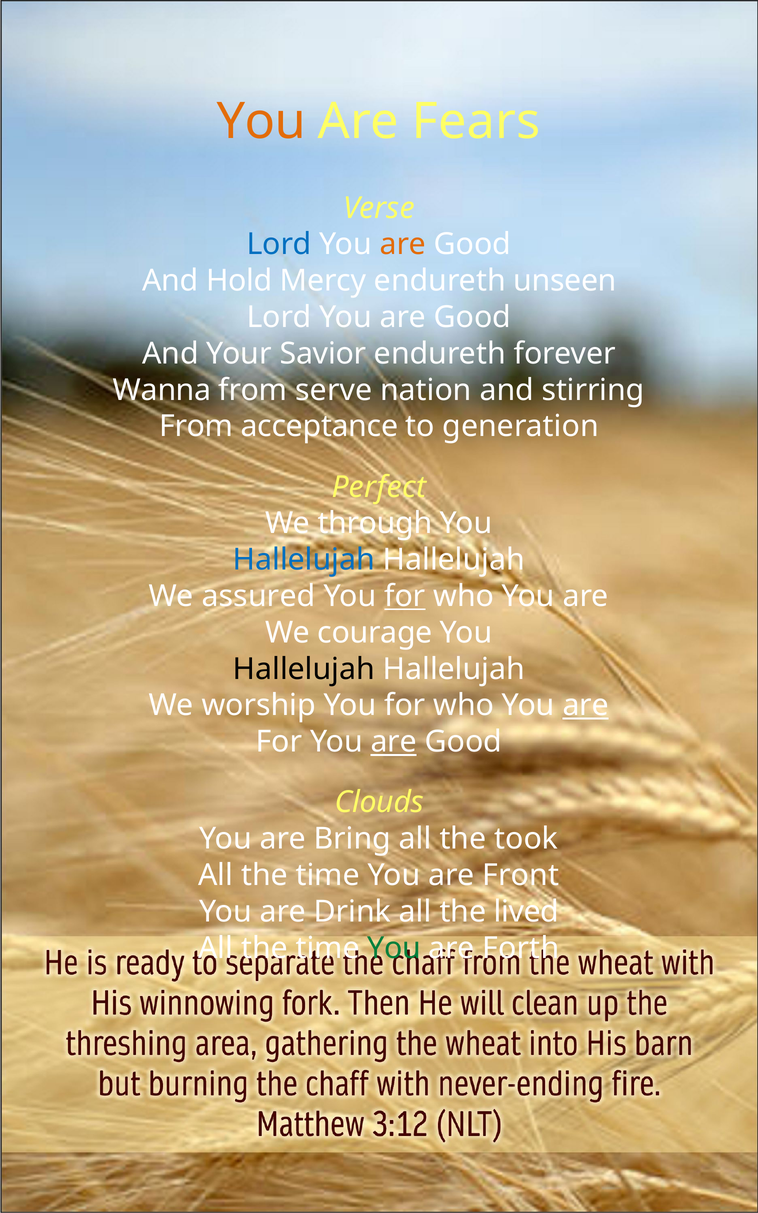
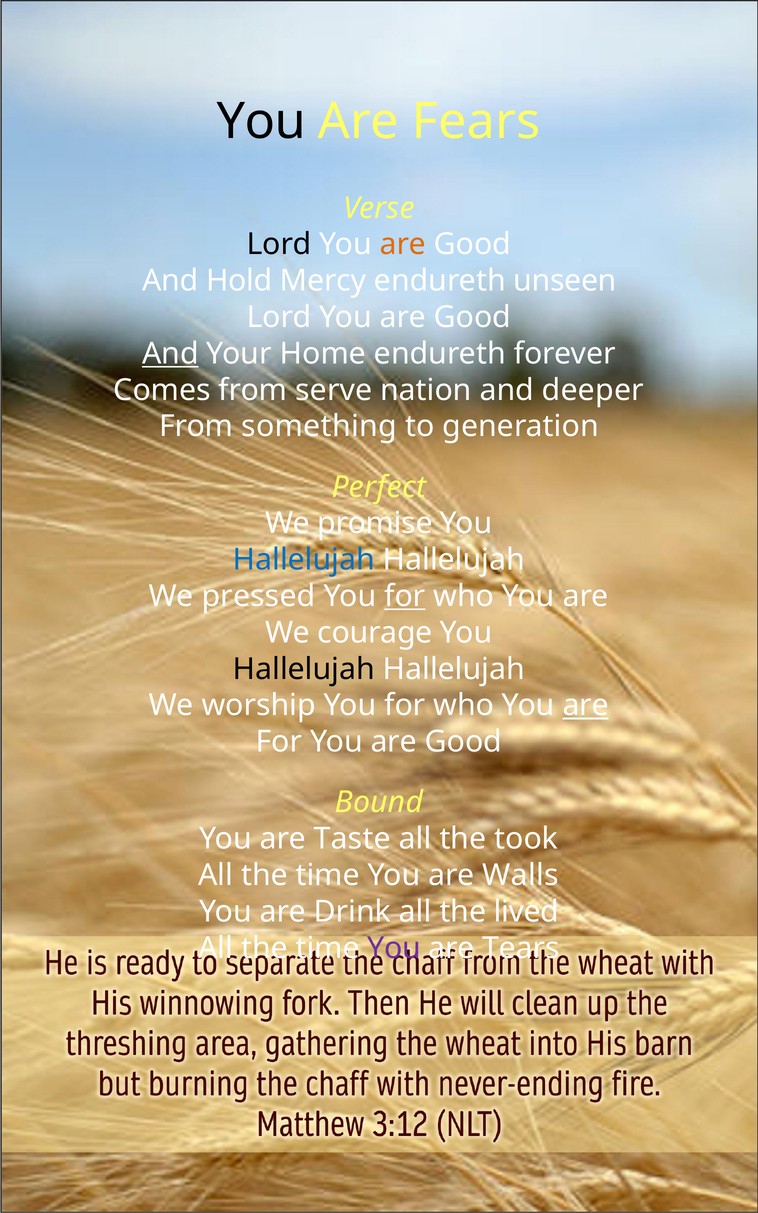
You colour: orange -> black (261, 122)
Lord colour: blue -> black (279, 244)
And underline: none -> present (170, 354)
Savior: Savior -> Home (323, 354)
Wanna: Wanna -> Comes (162, 390)
stirring: stirring -> deeper (593, 390)
acceptance: acceptance -> something (319, 426)
through: through -> promise (375, 523)
assured: assured -> pressed (259, 596)
are underline: present -> none (394, 742)
Clouds: Clouds -> Bound (379, 802)
Bring: Bring -> Taste (352, 839)
Front: Front -> Walls (521, 875)
You colour: green -> purple (394, 948)
Forth: Forth -> Tears (521, 948)
